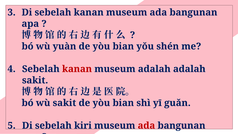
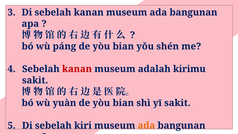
yuàn: yuàn -> páng (64, 46)
adalah adalah: adalah -> kirimu (189, 69)
wù sakit: sakit -> yuàn (64, 103)
yī guǎn: guǎn -> sakit (177, 103)
ada colour: red -> orange (146, 125)
